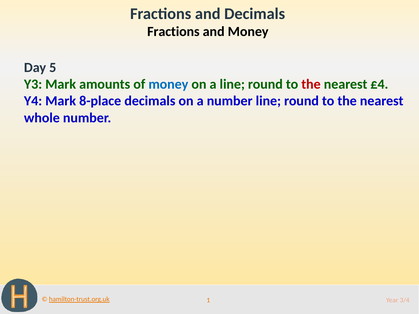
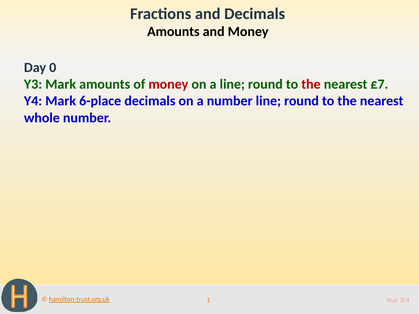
Fractions: Fractions -> Amounts (173, 32)
5: 5 -> 0 (53, 68)
money colour: blue -> red (168, 84)
£4: £4 -> £7 (379, 84)
8-place: 8-place -> 6-place (100, 101)
